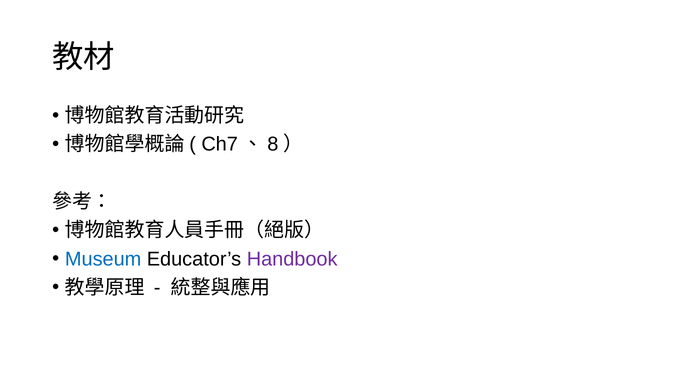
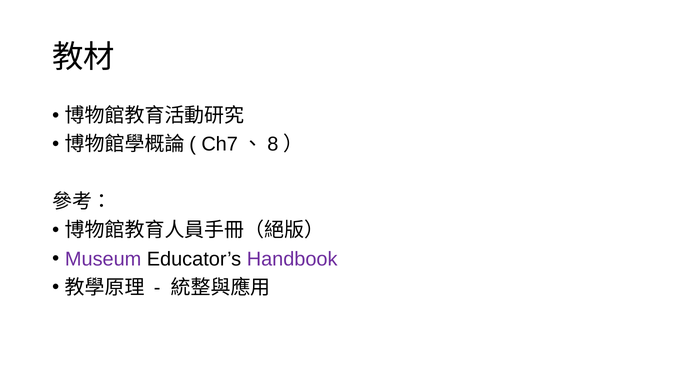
Museum colour: blue -> purple (103, 259)
